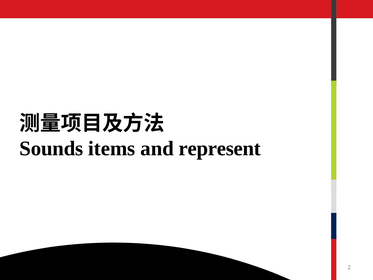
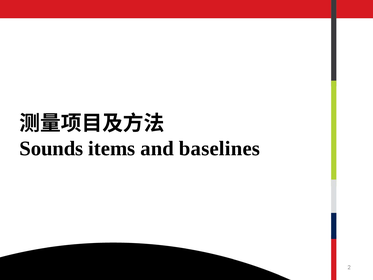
represent: represent -> baselines (219, 148)
